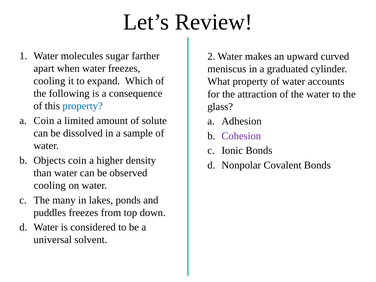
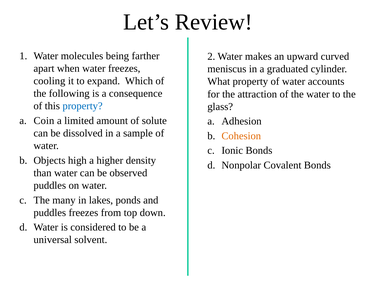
sugar: sugar -> being (117, 56)
Cohesion colour: purple -> orange (241, 136)
Objects coin: coin -> high (77, 160)
cooling: cooling -> puddles (50, 185)
